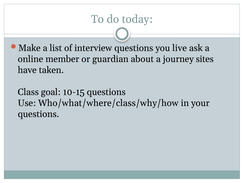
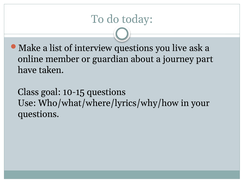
sites: sites -> part (205, 59)
Who/what/where/class/why/how: Who/what/where/class/why/how -> Who/what/where/lyrics/why/how (108, 103)
